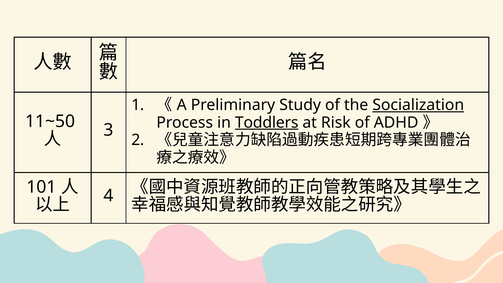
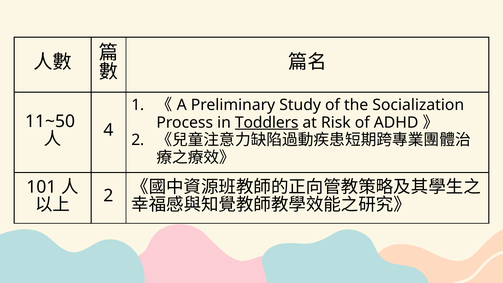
Socialization underline: present -> none (418, 105)
3: 3 -> 4 (109, 130)
4: 4 -> 2 (109, 196)
